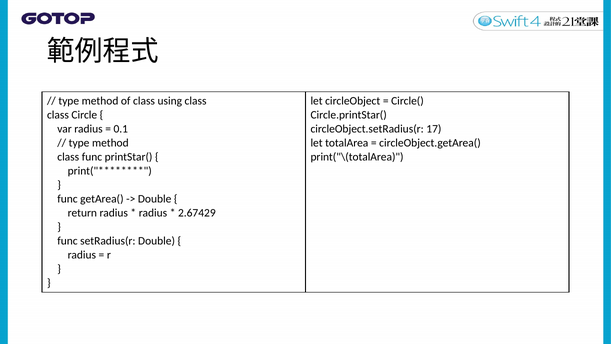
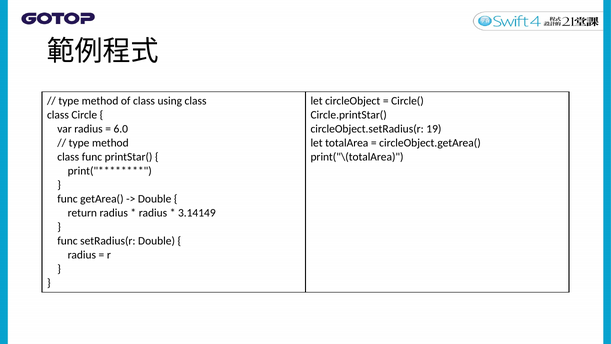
0.1: 0.1 -> 6.0 (121, 129)
17: 17 -> 19 (434, 129)
2.67429: 2.67429 -> 3.14149 (197, 213)
